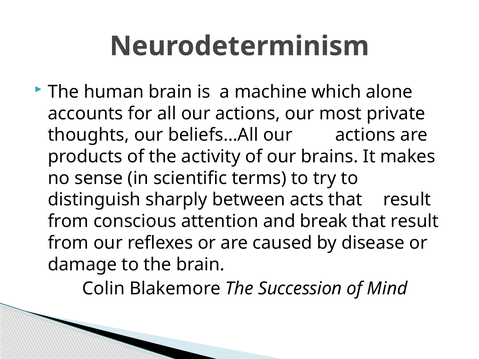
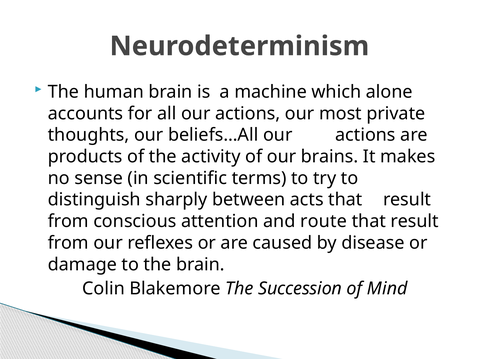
break: break -> route (324, 221)
